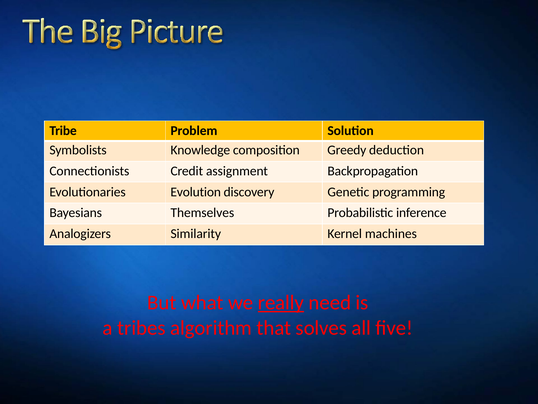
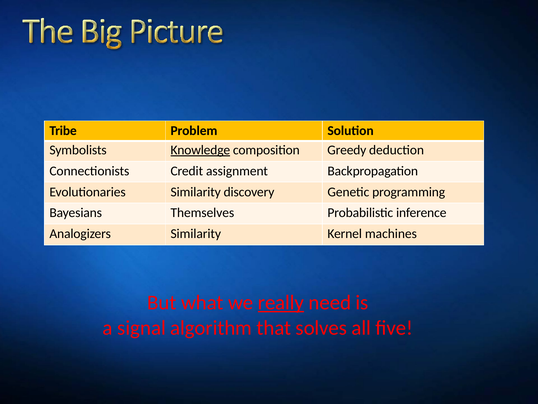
Knowledge underline: none -> present (200, 150)
Evolutionaries Evolution: Evolution -> Similarity (196, 192)
tribes: tribes -> signal (142, 327)
